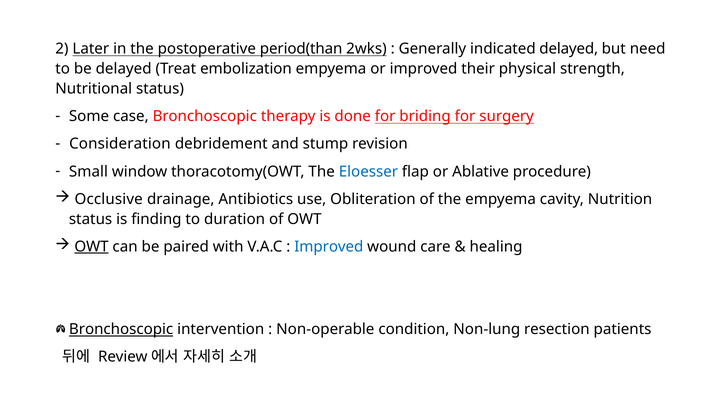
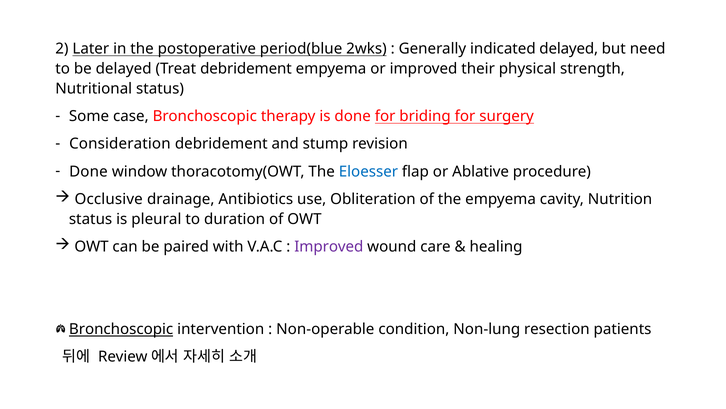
period(than: period(than -> period(blue (301, 49)
Treat embolization: embolization -> debridement (246, 69)
Small: Small -> Done (88, 171)
finding: finding -> pleural (156, 219)
OWT underline: present -> none (91, 246)
Improved colour: blue -> purple (329, 246)
